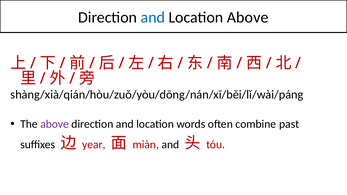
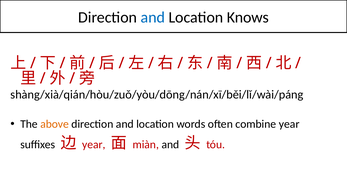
Location Above: Above -> Knows (248, 17)
above colour: purple -> orange (55, 124)
combine past: past -> year (289, 124)
